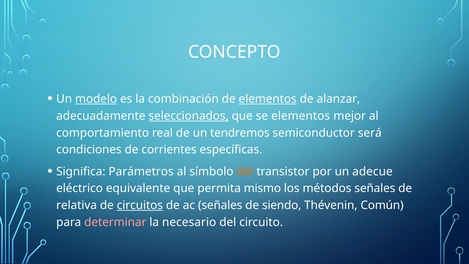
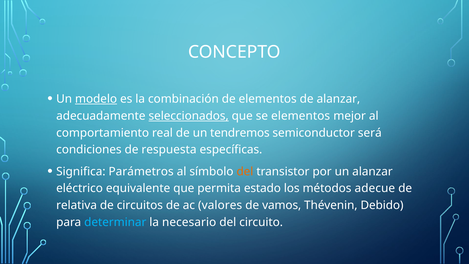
elementos underline: present -> none (268, 99)
corrientes: corrientes -> respuesta (169, 150)
un adecue: adecue -> alanzar (372, 171)
mismo: mismo -> estado (262, 188)
métodos señales: señales -> adecue (375, 188)
circuitos underline: present -> none (140, 205)
ac señales: señales -> valores (220, 205)
siendo: siendo -> vamos (282, 205)
Común: Común -> Debido (382, 205)
determinar colour: pink -> light blue (115, 222)
